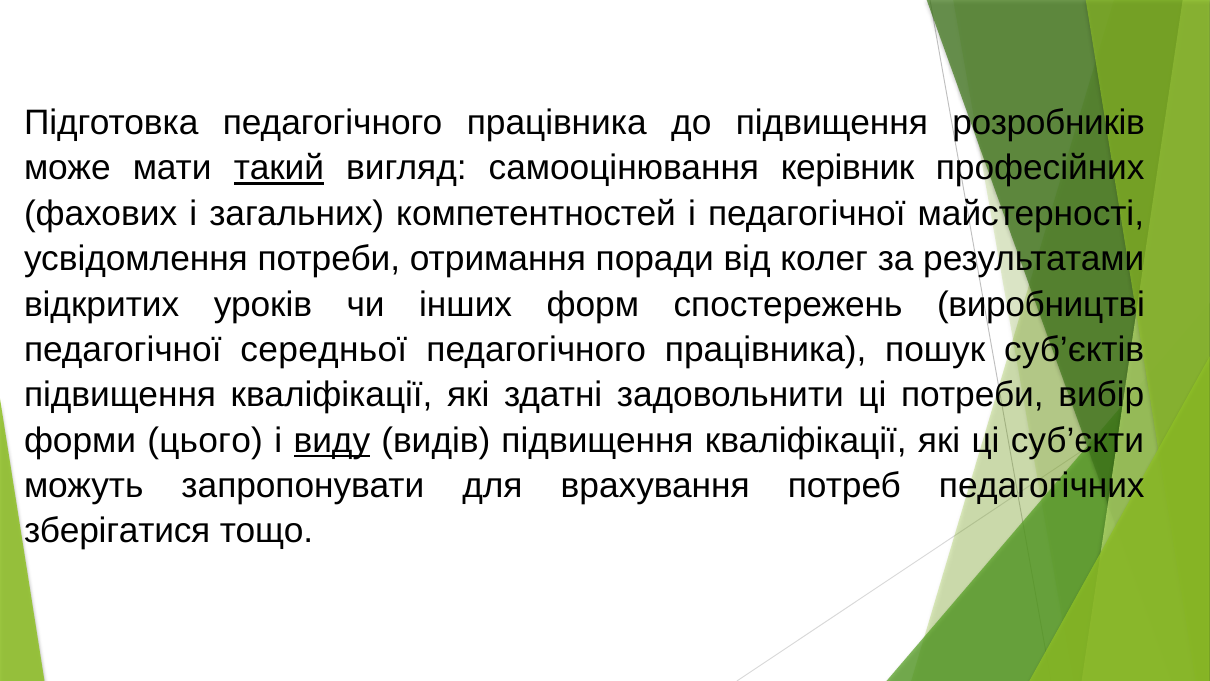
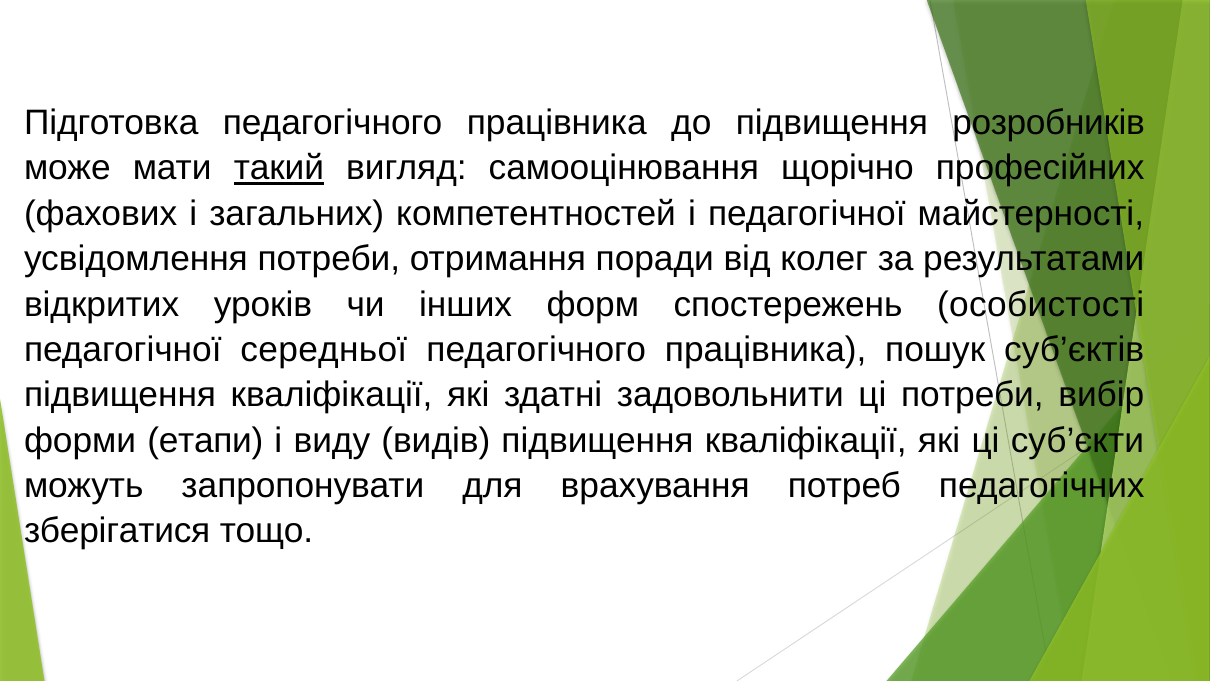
керівник: керівник -> щорічно (848, 168)
виробництві: виробництві -> особистості (1041, 304)
цього: цього -> етапи (205, 440)
виду underline: present -> none (332, 440)
